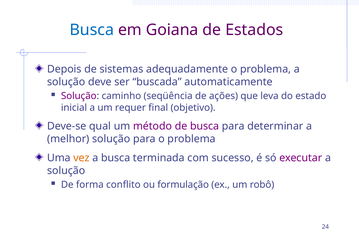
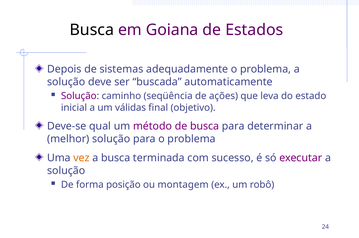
Busca colour: blue -> black (92, 30)
requer: requer -> válidas (131, 108)
conflito: conflito -> posição (123, 185)
formulação: formulação -> montagem (183, 185)
